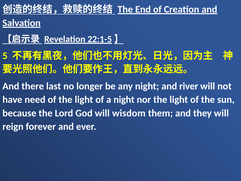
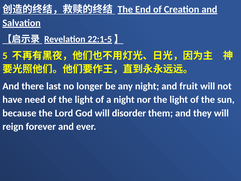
river: river -> fruit (189, 86)
wisdom: wisdom -> disorder (129, 113)
